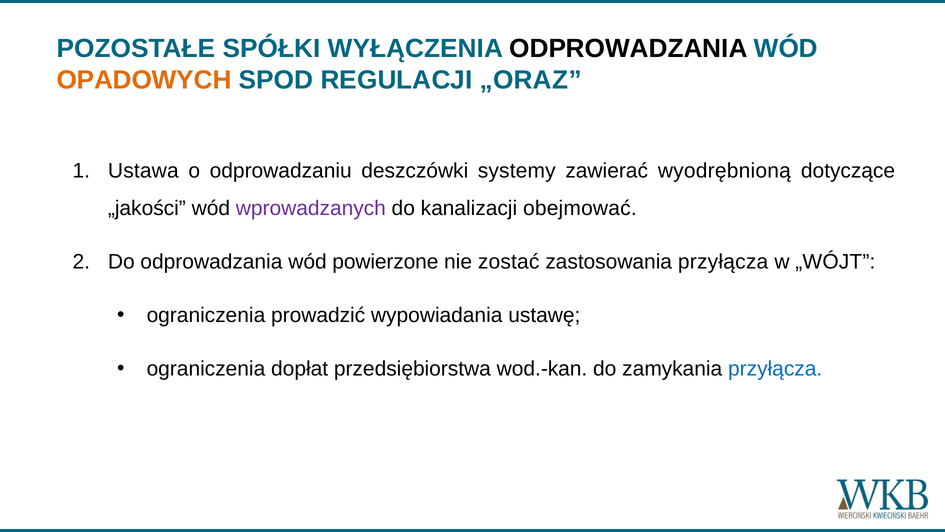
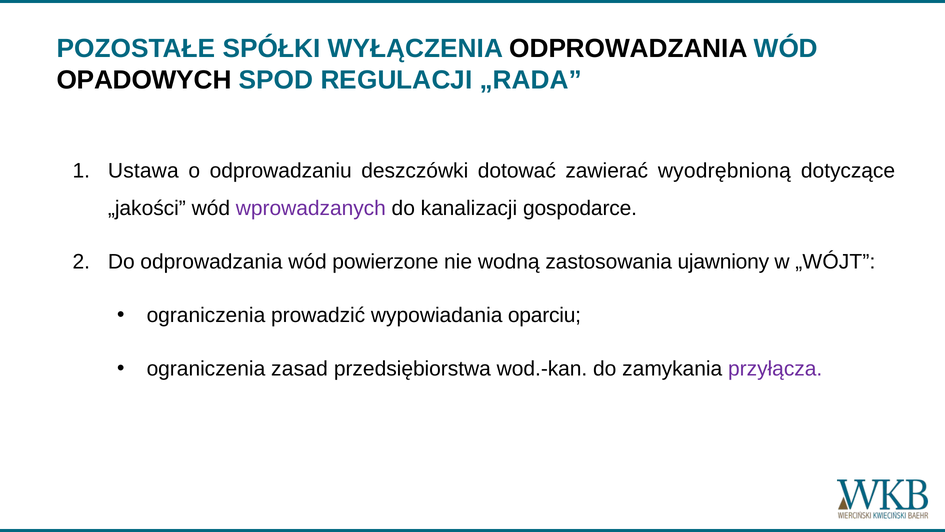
OPADOWYCH colour: orange -> black (144, 80)
„ORAZ: „ORAZ -> „RADA (531, 80)
systemy: systemy -> dotować (517, 171)
obejmować: obejmować -> gospodarce (580, 208)
zostać: zostać -> wodną (509, 262)
zastosowania przyłącza: przyłącza -> ujawniony (723, 262)
ustawę: ustawę -> oparciu (544, 315)
dopłat: dopłat -> zasad (299, 369)
przyłącza colour: blue -> purple (775, 369)
